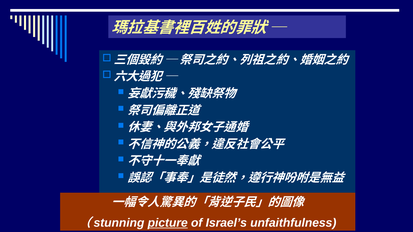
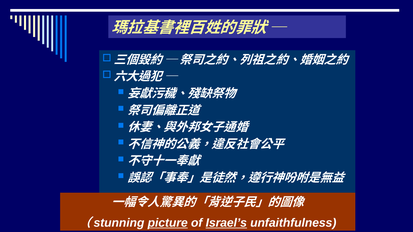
Israel’s underline: none -> present (226, 223)
